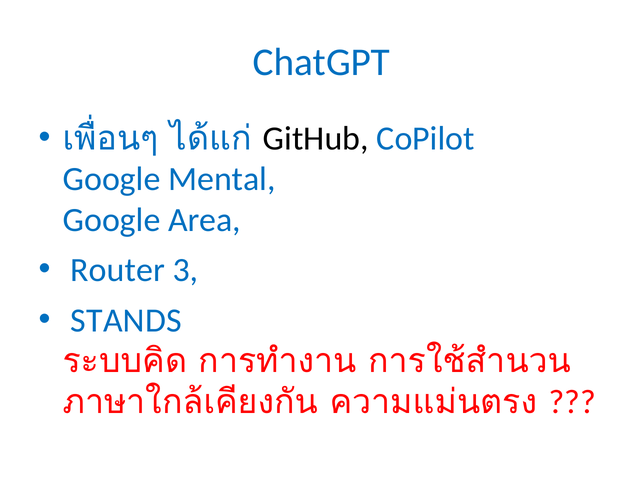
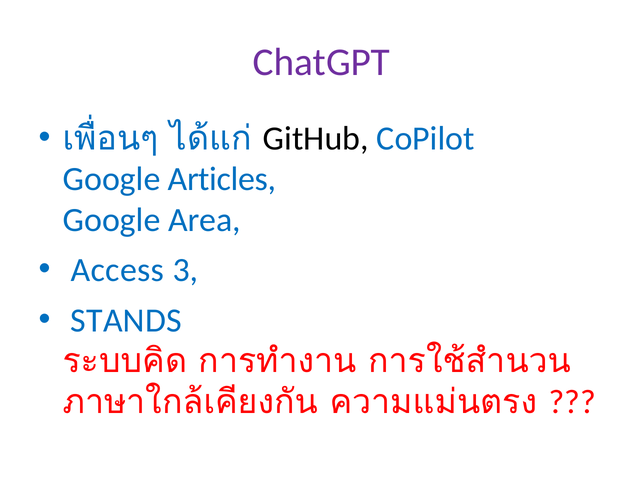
ChatGPT colour: blue -> purple (321, 62)
Mental: Mental -> Articles (222, 179)
Router: Router -> Access (117, 270)
